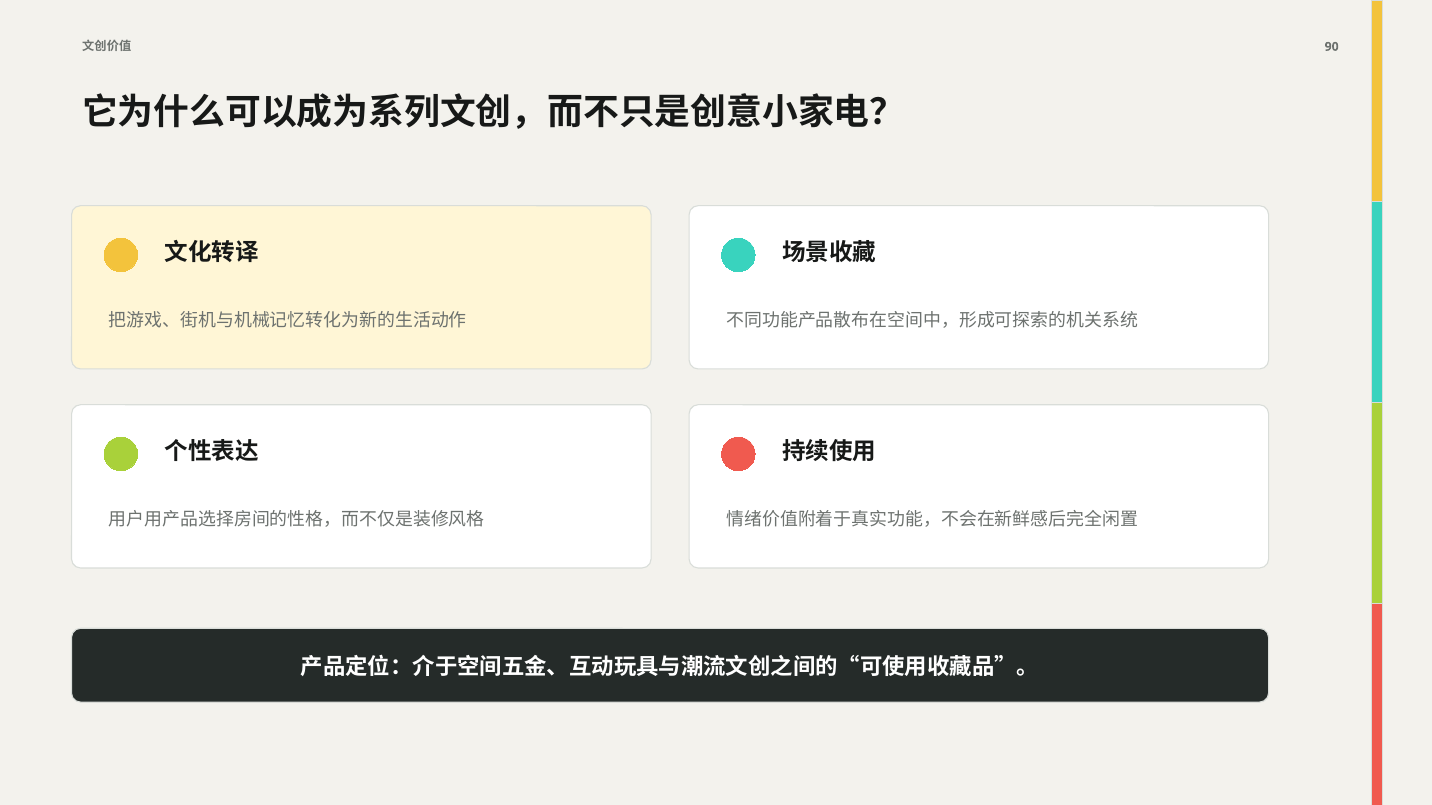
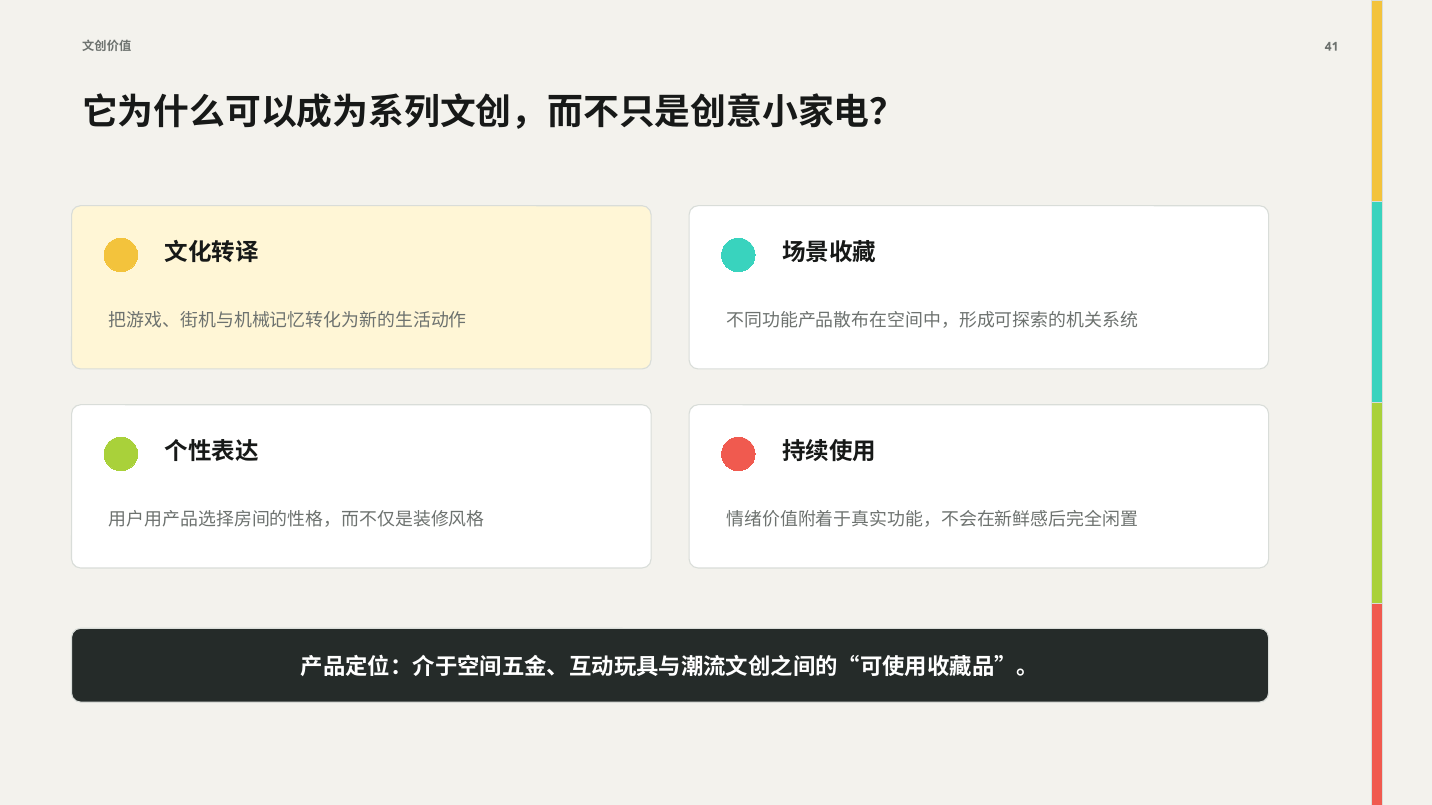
90: 90 -> 41 (1332, 47)
